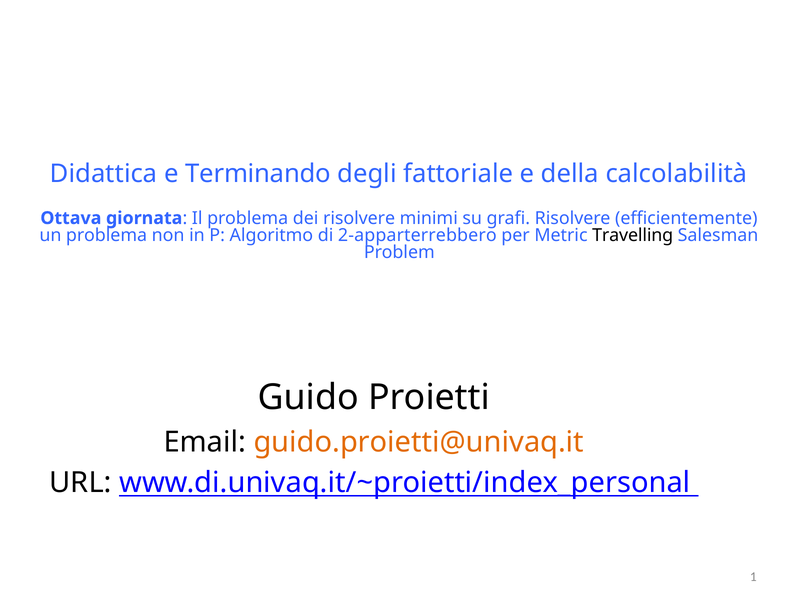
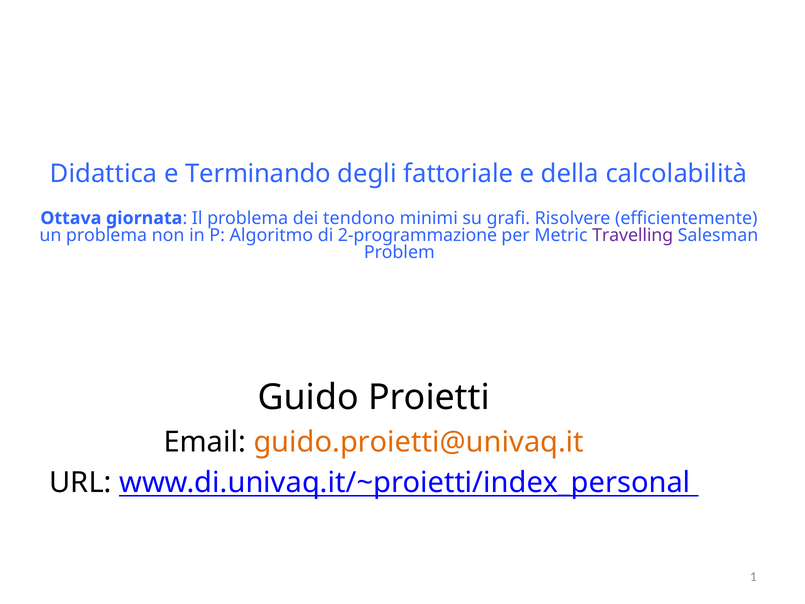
dei risolvere: risolvere -> tendono (359, 218)
2-apparterrebbero: 2-apparterrebbero -> 2-programmazione (417, 235)
Travelling colour: black -> purple (633, 235)
